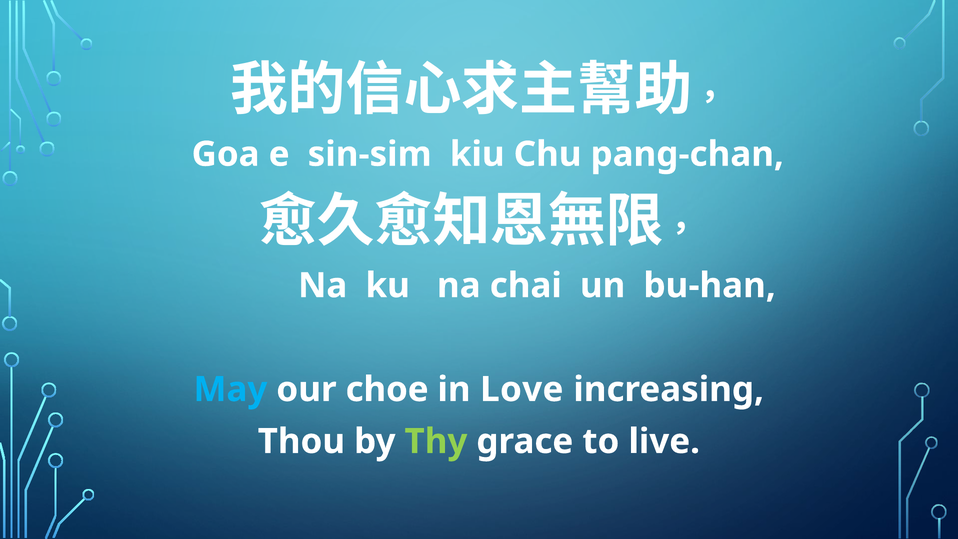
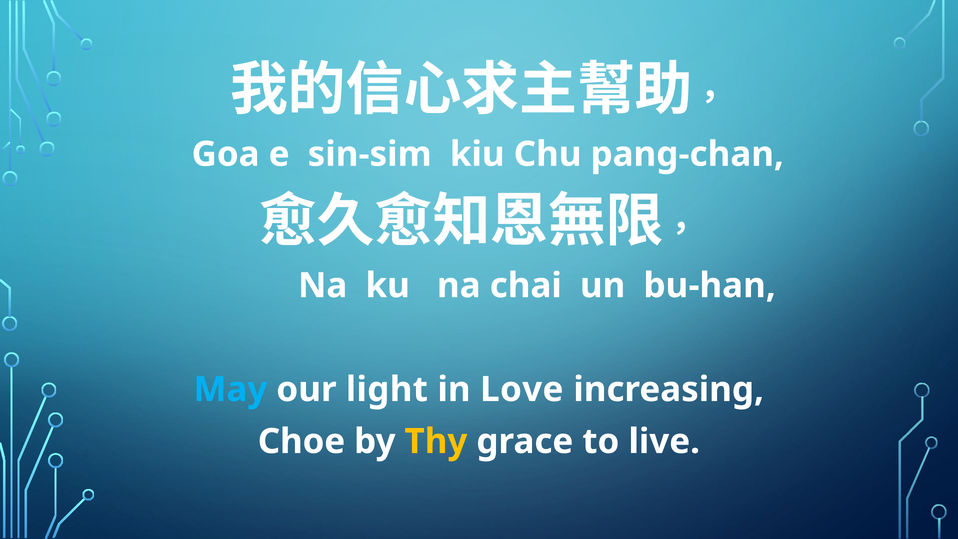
choe: choe -> light (387, 389)
Thou: Thou -> Choe (301, 441)
Thy colour: light green -> yellow (436, 441)
